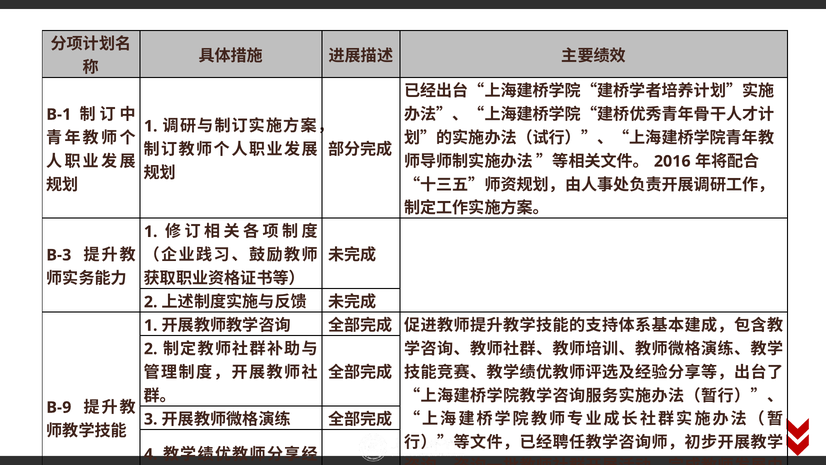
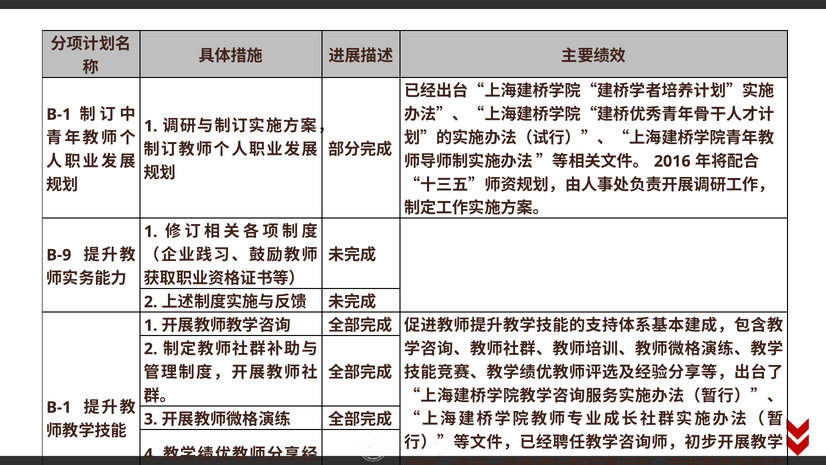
B-3: B-3 -> B-9 (59, 255)
B-9: B-9 -> B-1 (59, 407)
